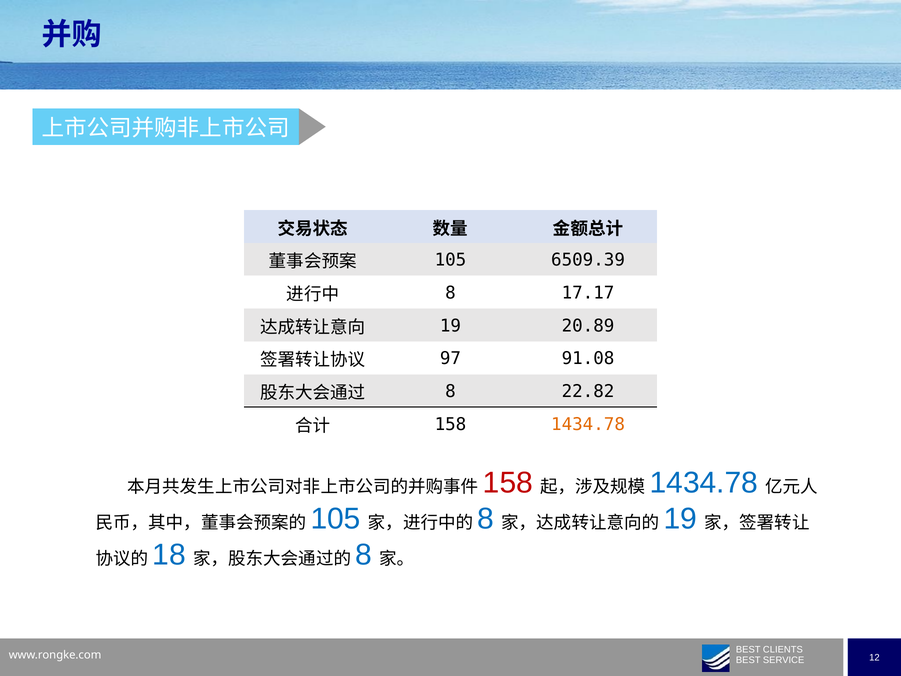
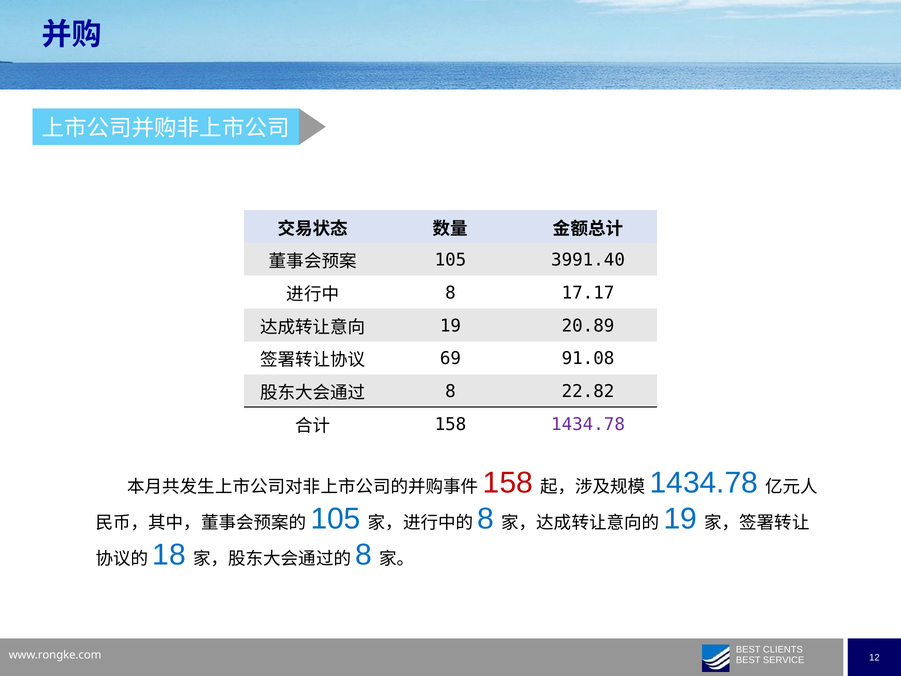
6509.39: 6509.39 -> 3991.40 (588, 260)
97: 97 -> 69 (451, 358)
1434.78 colour: orange -> purple (588, 424)
